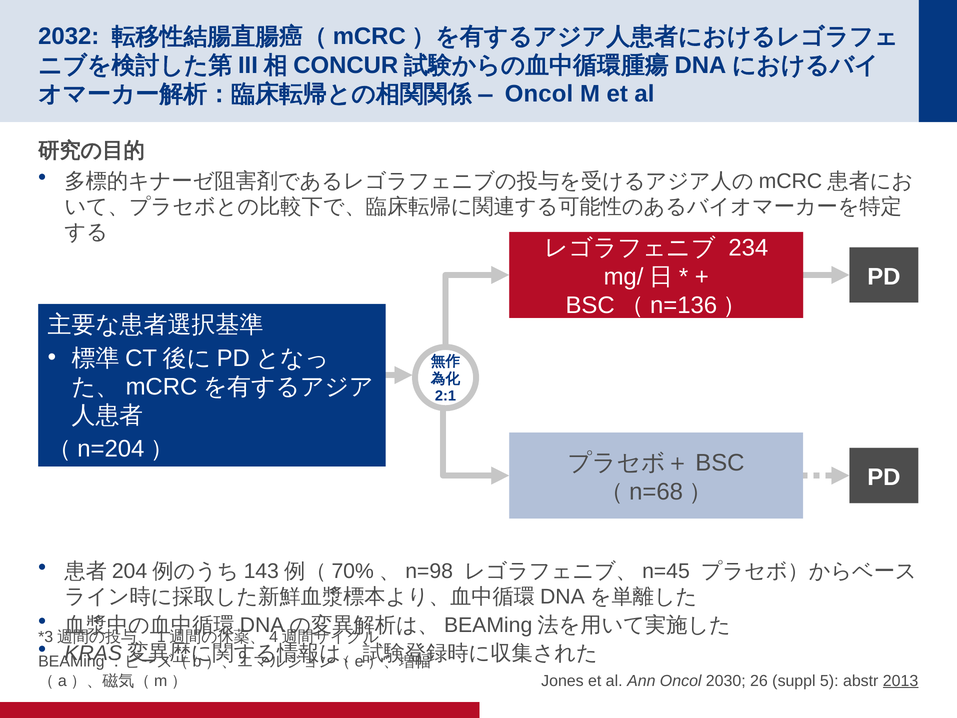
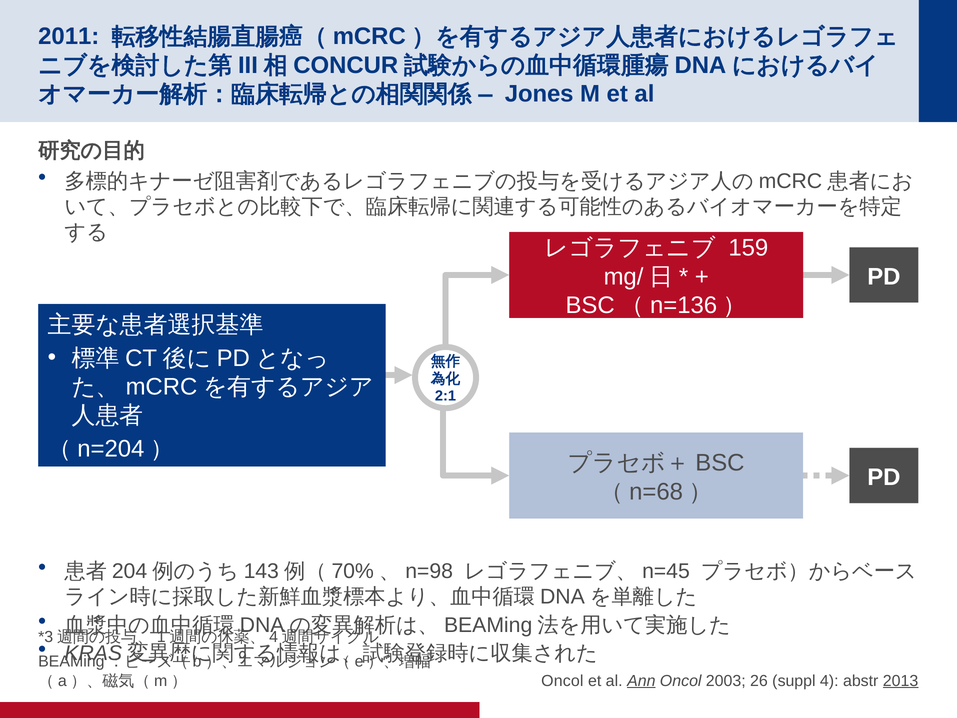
2032: 2032 -> 2011 (69, 36)
Oncol: Oncol -> Jones (539, 94)
234: 234 -> 159 (748, 248)
Jones: Jones -> Oncol (562, 681)
Ann underline: none -> present (641, 681)
2030: 2030 -> 2003 (726, 681)
5: 5 -> 4 (829, 681)
